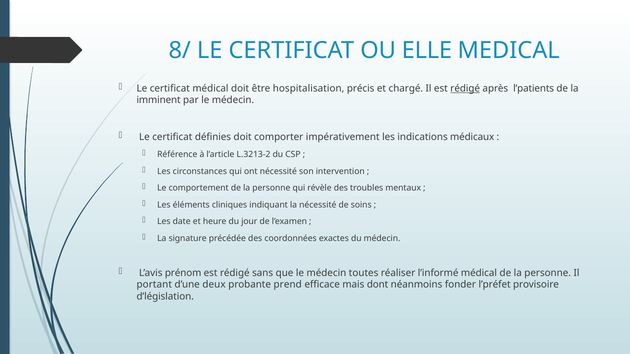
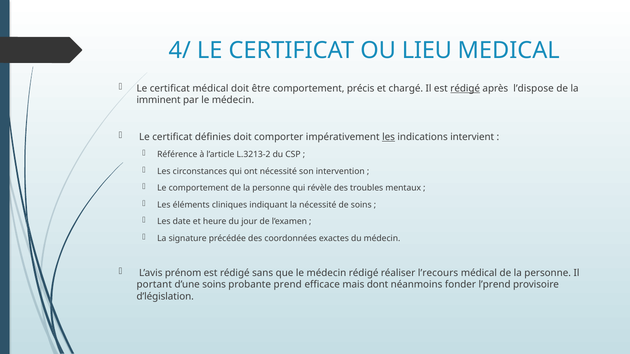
8/: 8/ -> 4/ (180, 50)
ELLE: ELLE -> LIEU (427, 50)
être hospitalisation: hospitalisation -> comportement (309, 88)
l’patients: l’patients -> l’dispose (534, 88)
les underline: none -> present (389, 137)
médicaux: médicaux -> intervient (472, 137)
médecin toutes: toutes -> rédigé (364, 273)
l’informé: l’informé -> l’recours (438, 273)
d’une deux: deux -> soins (214, 285)
l’préfet: l’préfet -> l’prend (495, 285)
